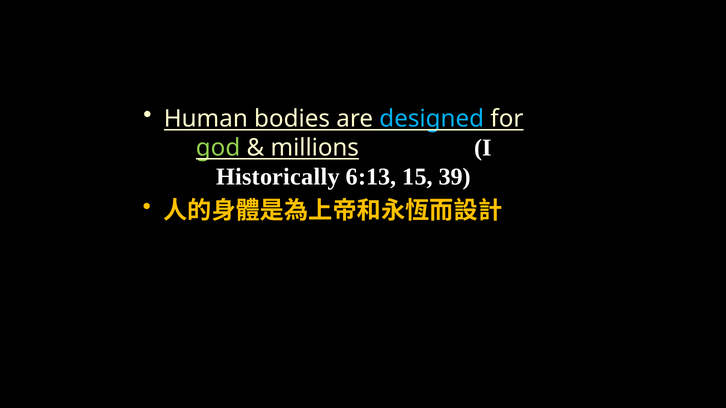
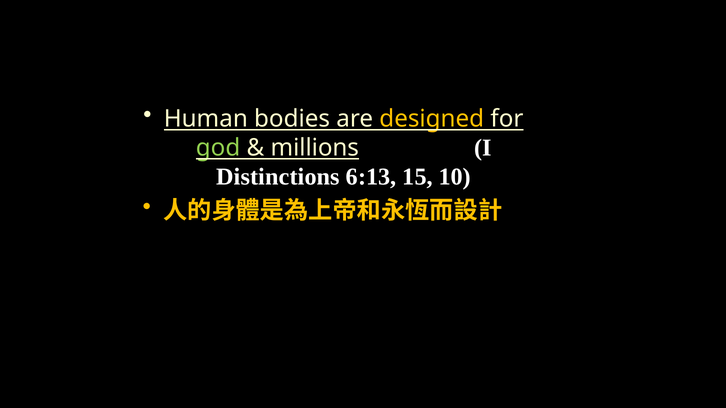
designed colour: light blue -> yellow (432, 119)
Historically: Historically -> Distinctions (278, 177)
39: 39 -> 10 (455, 177)
